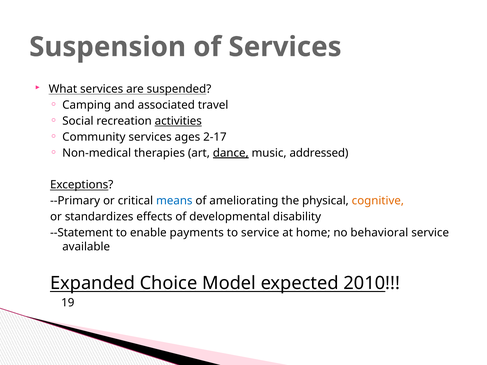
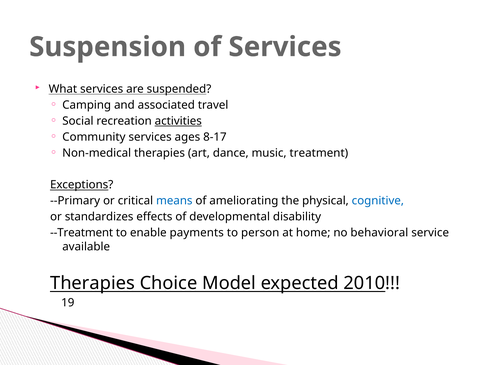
2-17: 2-17 -> 8-17 (215, 137)
dance underline: present -> none (231, 153)
addressed: addressed -> treatment (319, 153)
cognitive colour: orange -> blue (378, 201)
--Statement: --Statement -> --Treatment (82, 233)
to service: service -> person (260, 233)
Expanded: Expanded -> Therapies (93, 283)
